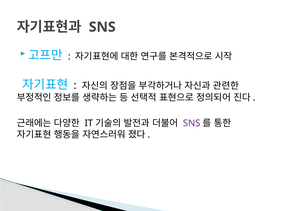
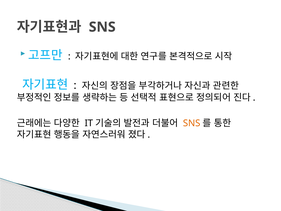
SNS colour: purple -> orange (192, 123)
